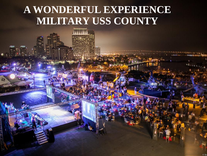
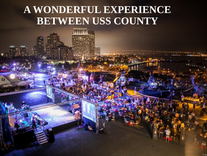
MILITARY: MILITARY -> BETWEEN (63, 21)
